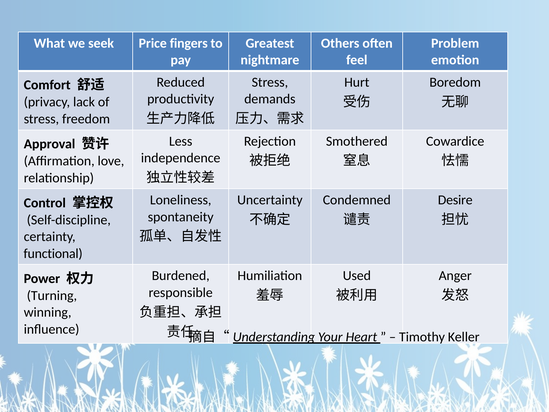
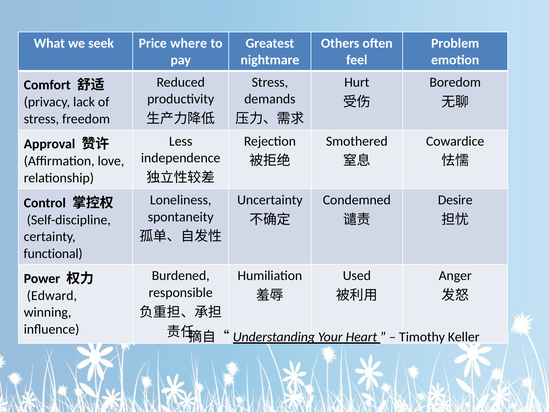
fingers: fingers -> where (189, 43)
Turning: Turning -> Edward (52, 295)
